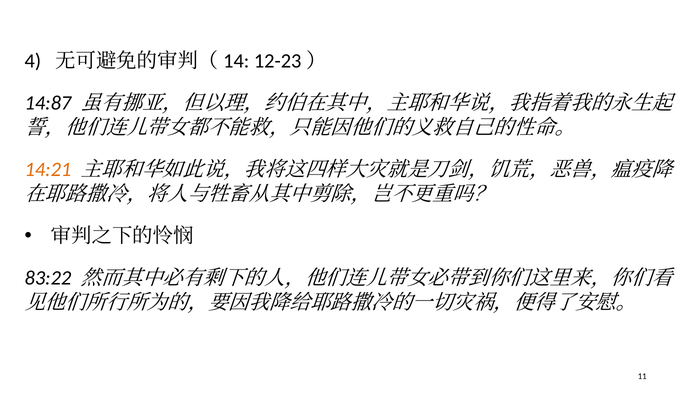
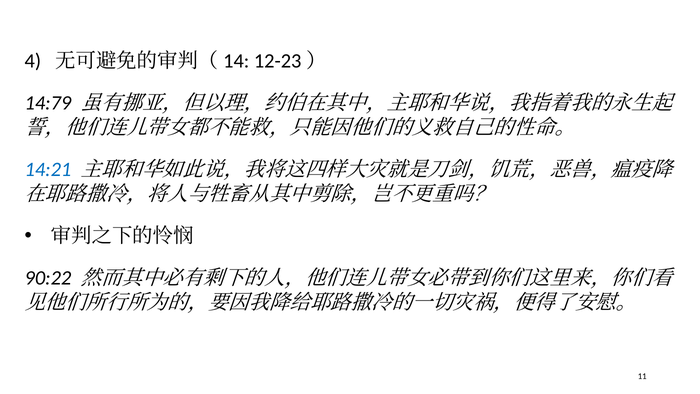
14:87: 14:87 -> 14:79 (48, 103)
14:21 colour: orange -> blue (48, 169)
83:22: 83:22 -> 90:22 (48, 278)
